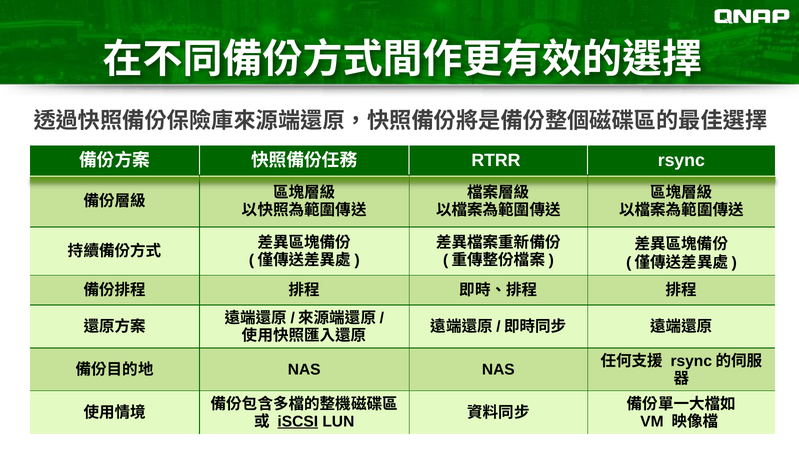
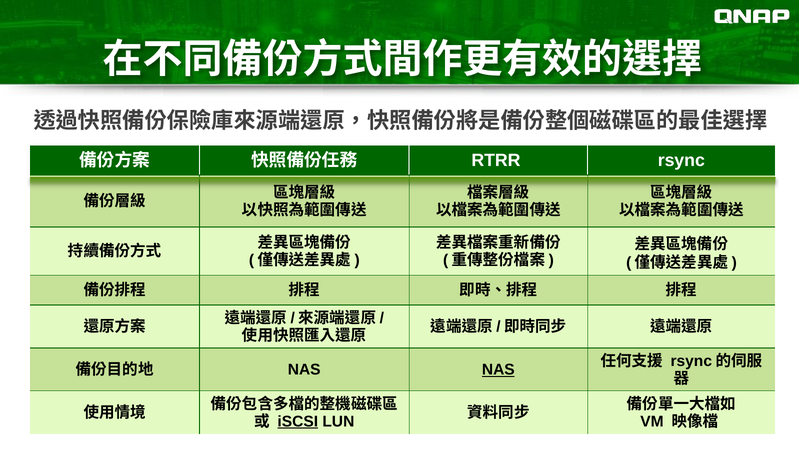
NAS underline: none -> present (498, 369)
